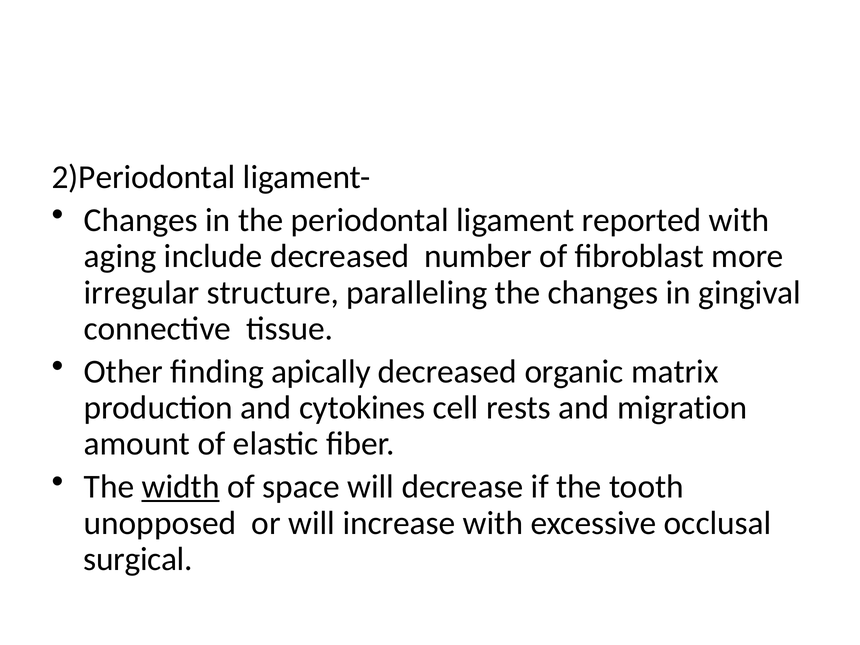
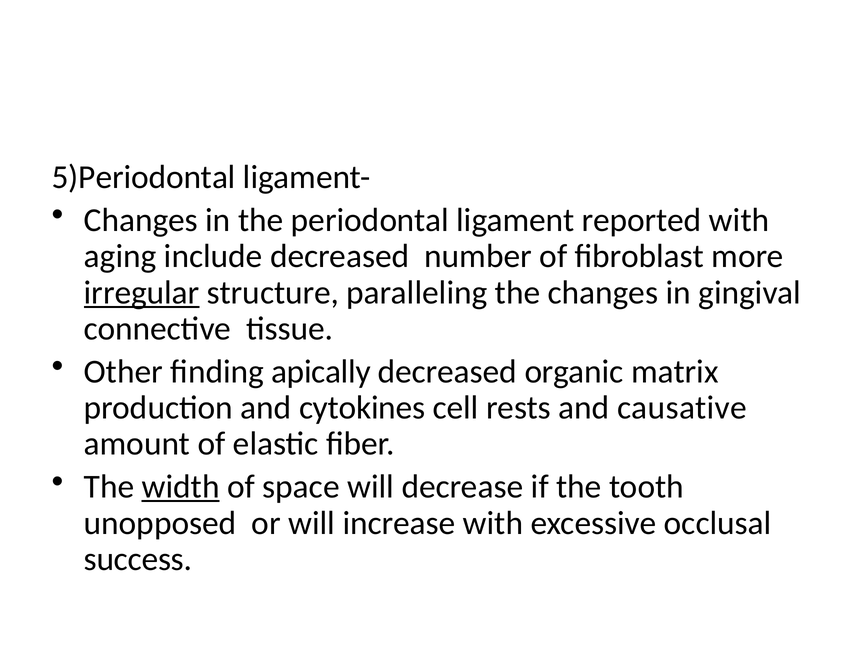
2)Periodontal: 2)Periodontal -> 5)Periodontal (144, 177)
irregular underline: none -> present (142, 292)
migration: migration -> causative (682, 408)
surgical: surgical -> success (138, 559)
